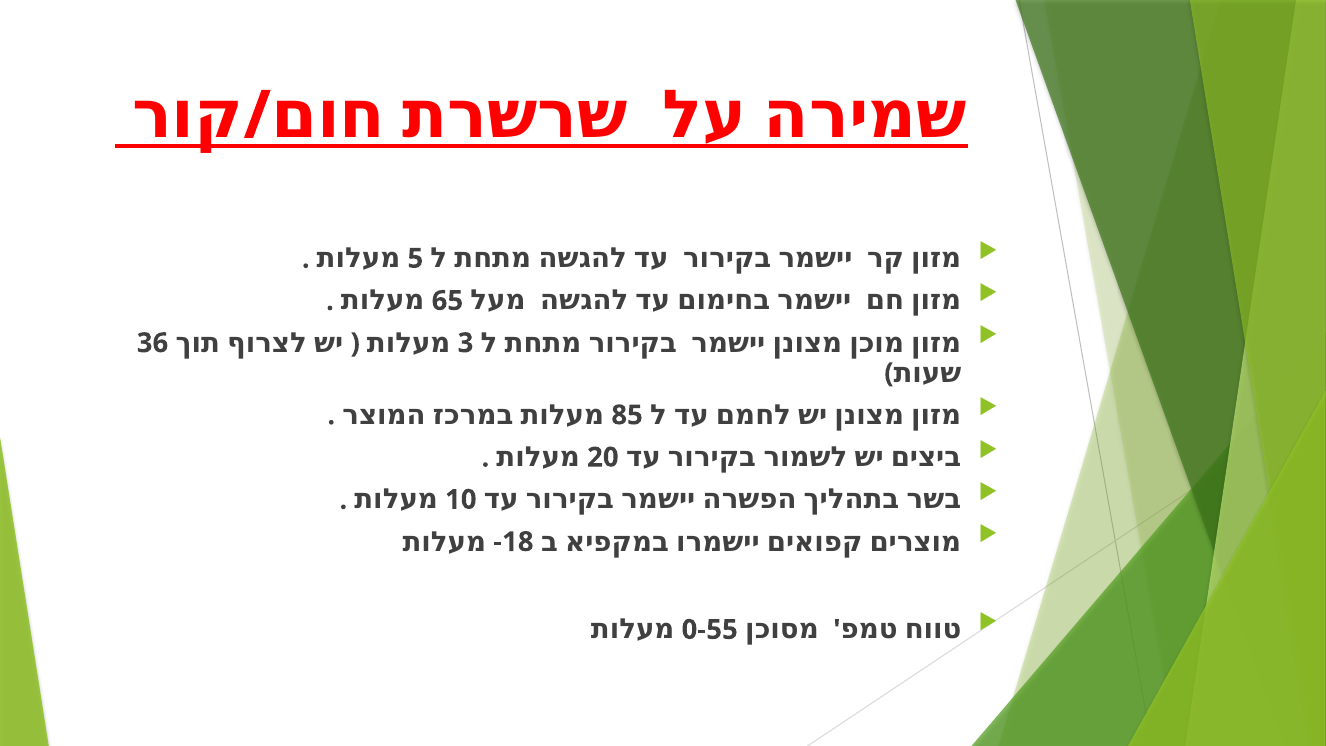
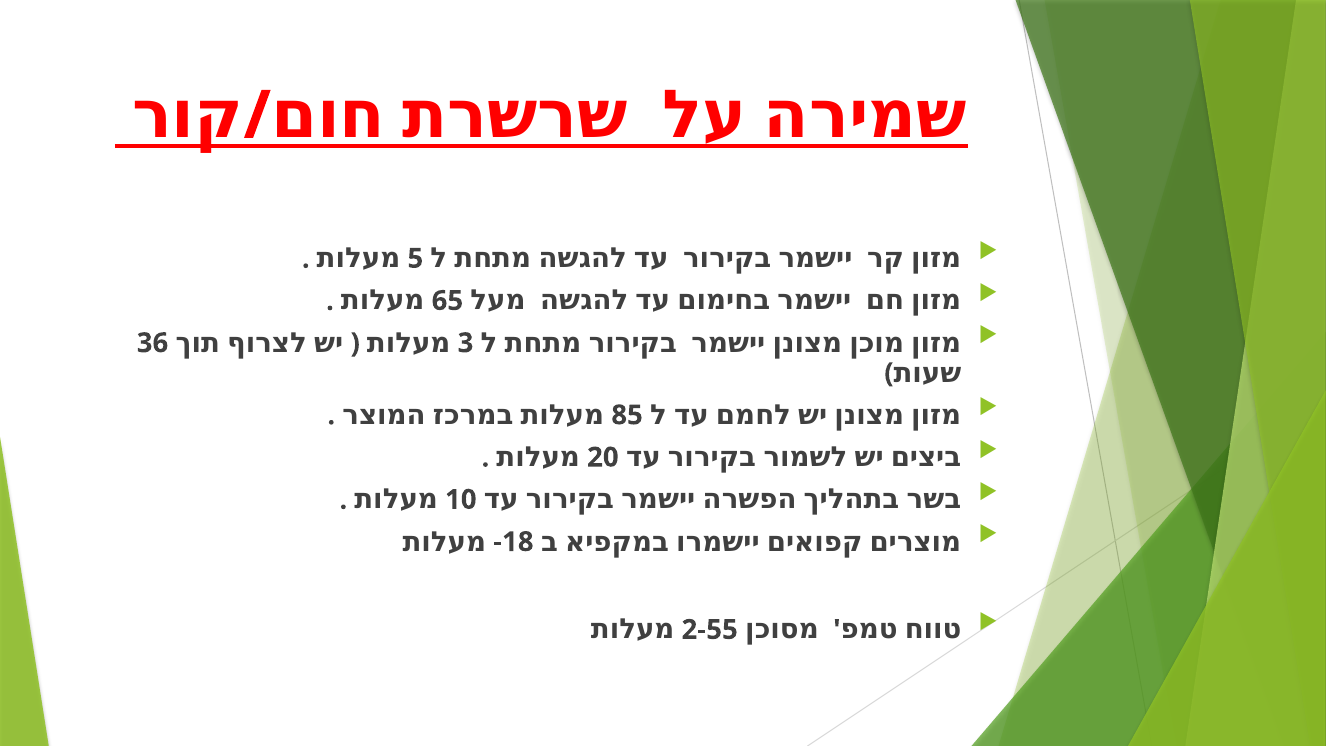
0-55: 0-55 -> 2-55 (710, 630)
